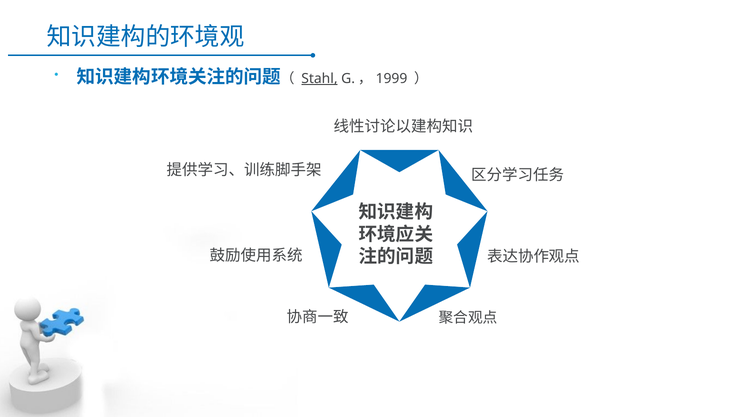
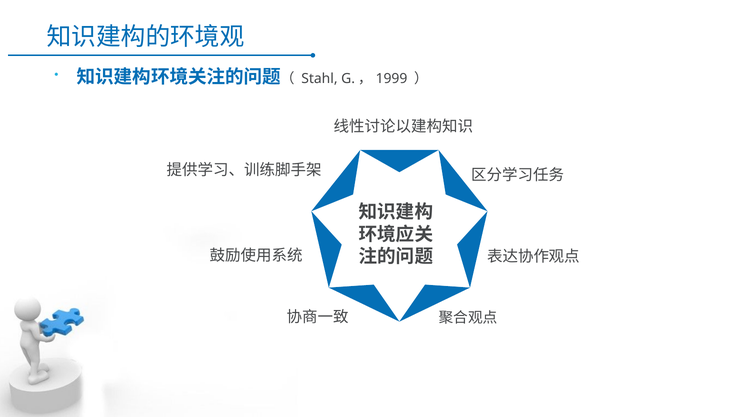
Stahl underline: present -> none (319, 79)
